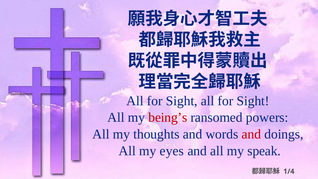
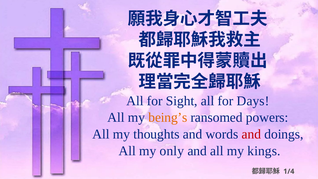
Sight: Sight -> Days (253, 101)
being’s colour: red -> orange (168, 117)
eyes: eyes -> only (172, 151)
speak: speak -> kings (264, 151)
